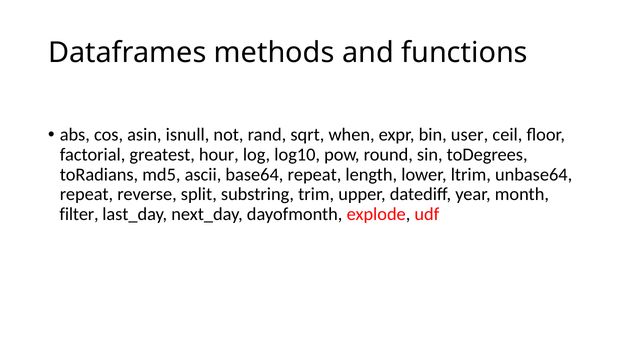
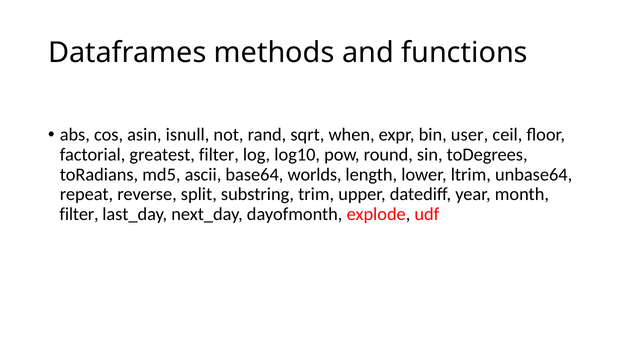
greatest hour: hour -> filter (219, 155)
base64 repeat: repeat -> worlds (315, 175)
